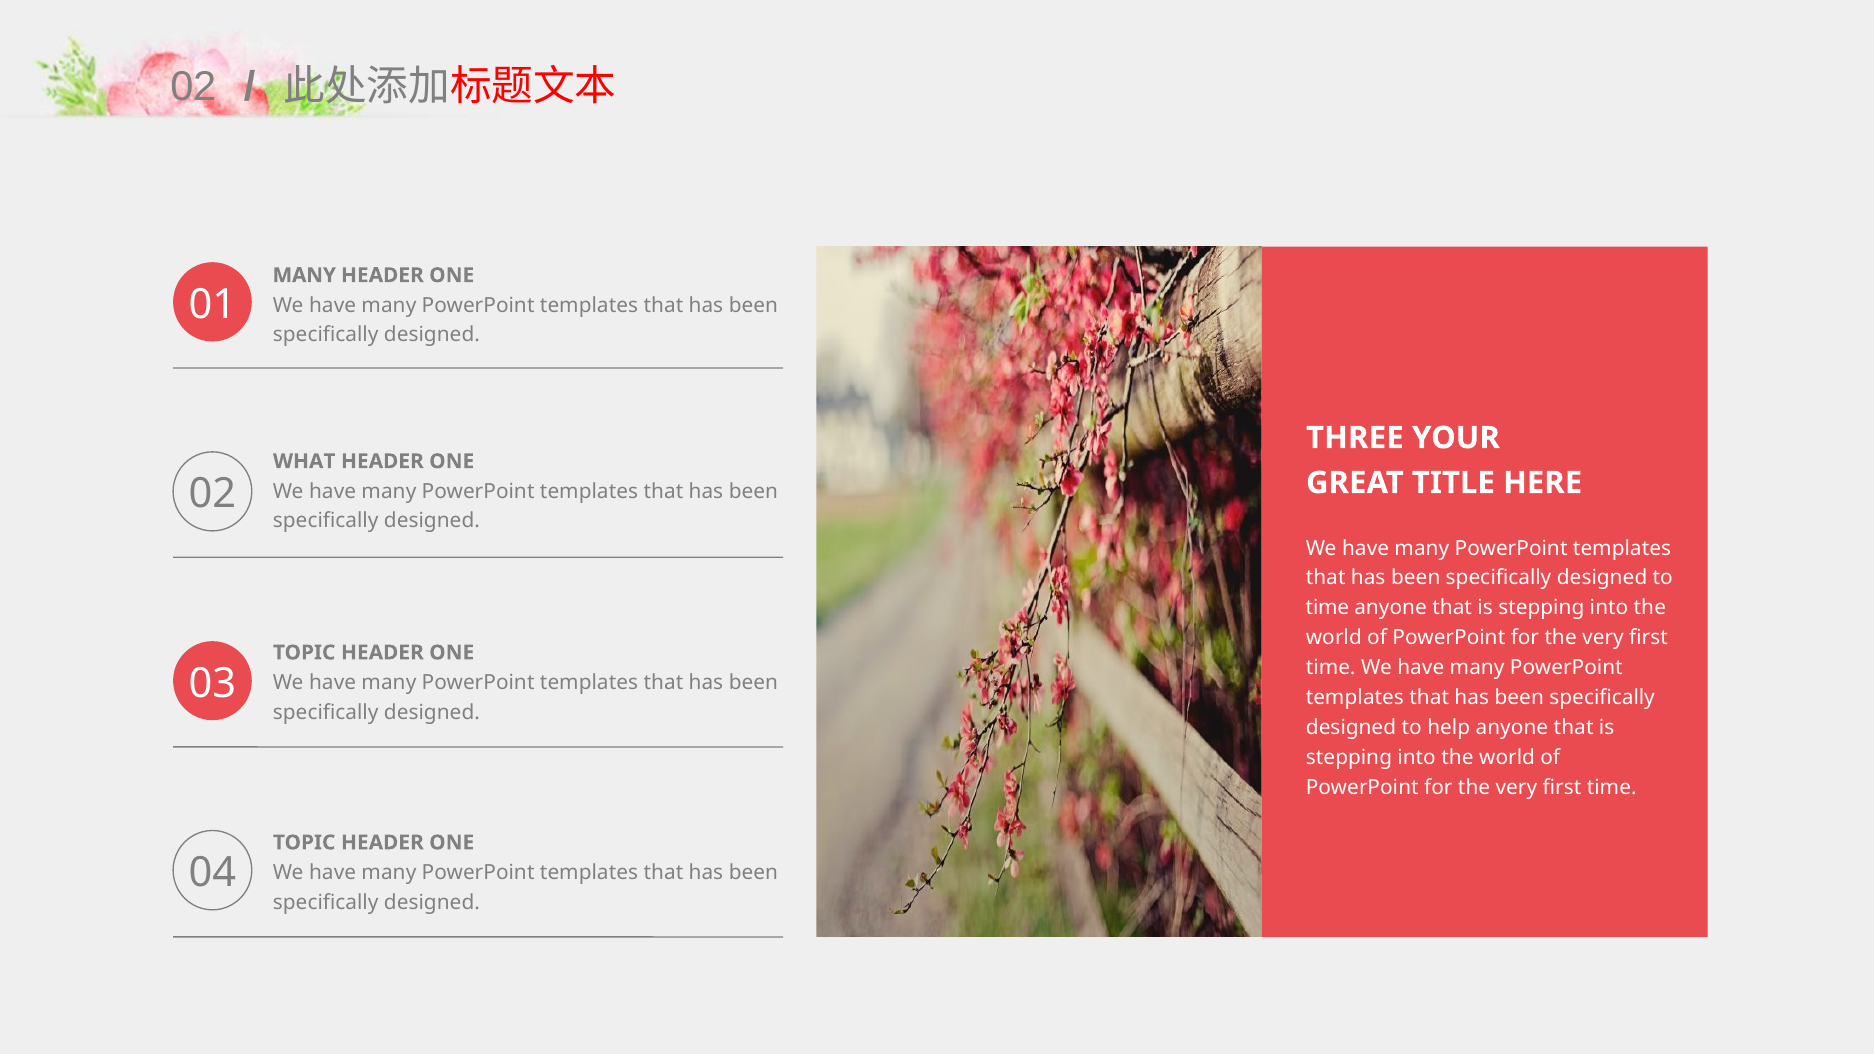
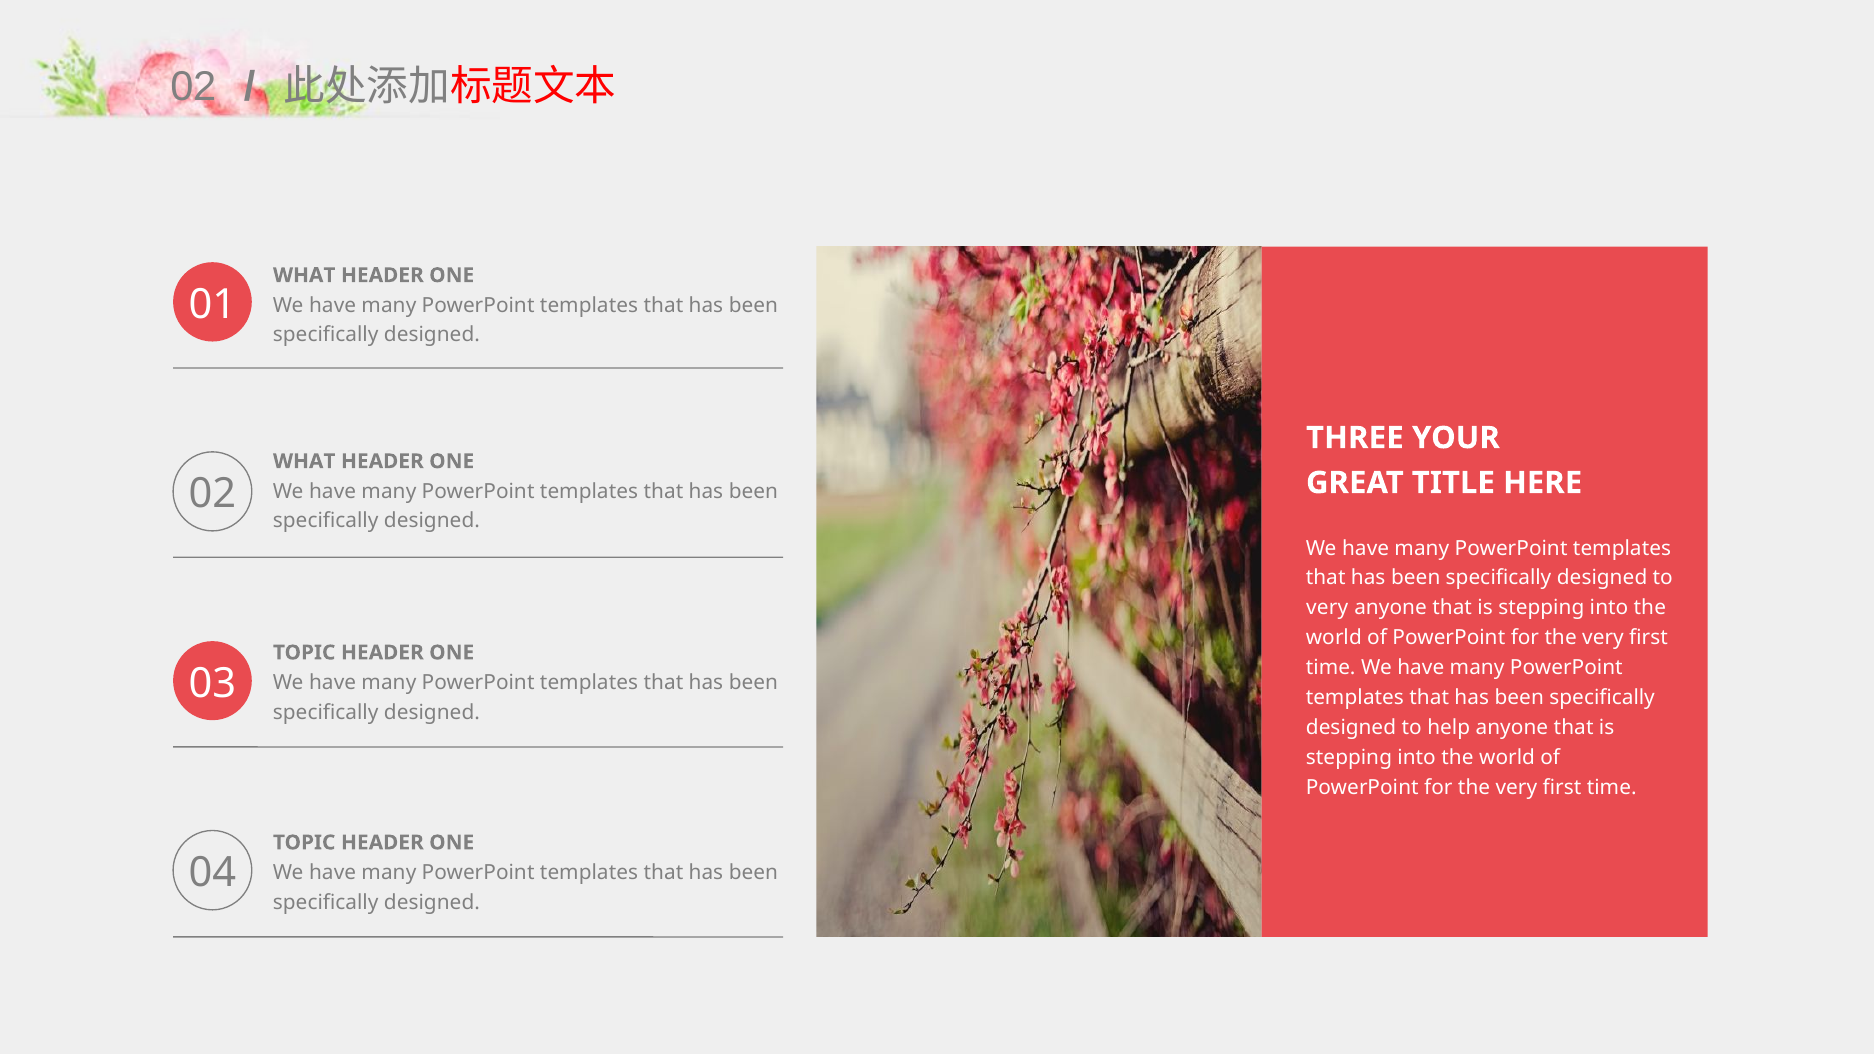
MANY: MANY -> WHAT (304, 275)
time: time -> very (1327, 608)
